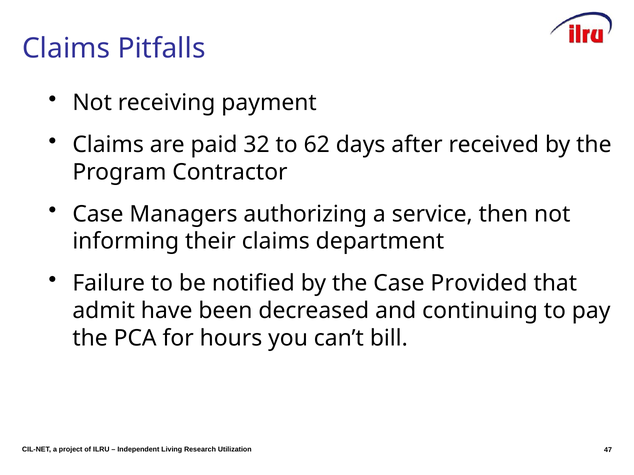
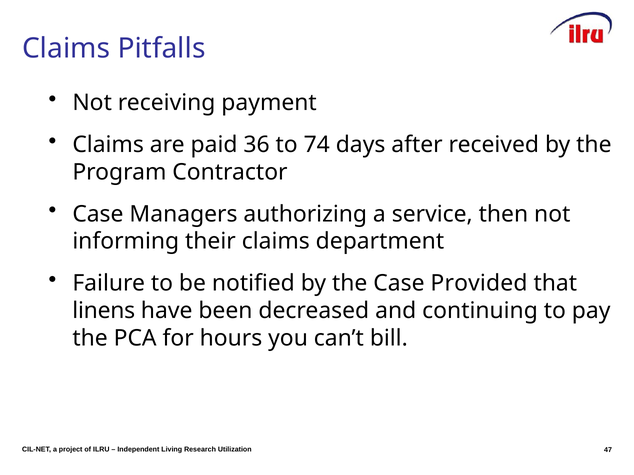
32: 32 -> 36 (257, 145)
62: 62 -> 74 (317, 145)
admit: admit -> linens (104, 311)
